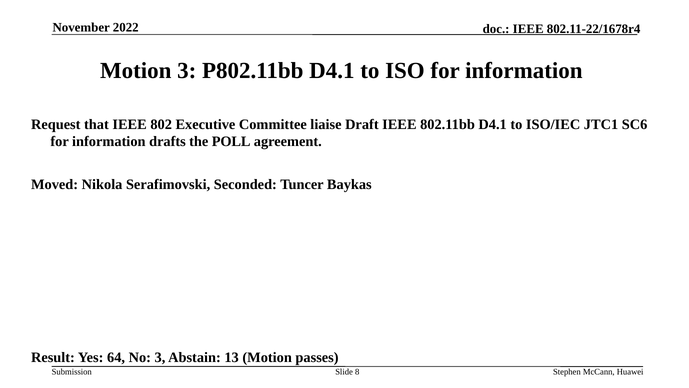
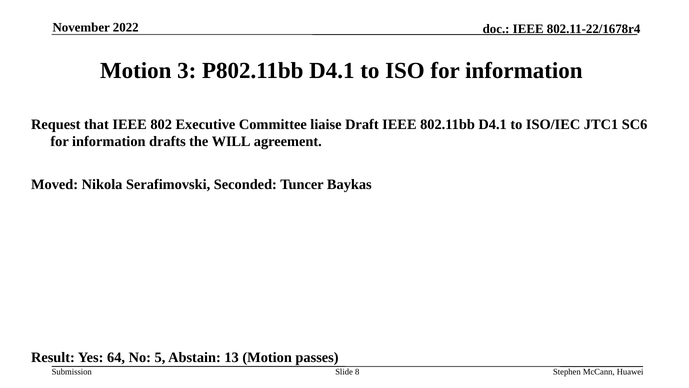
POLL: POLL -> WILL (231, 141)
No 3: 3 -> 5 (160, 357)
